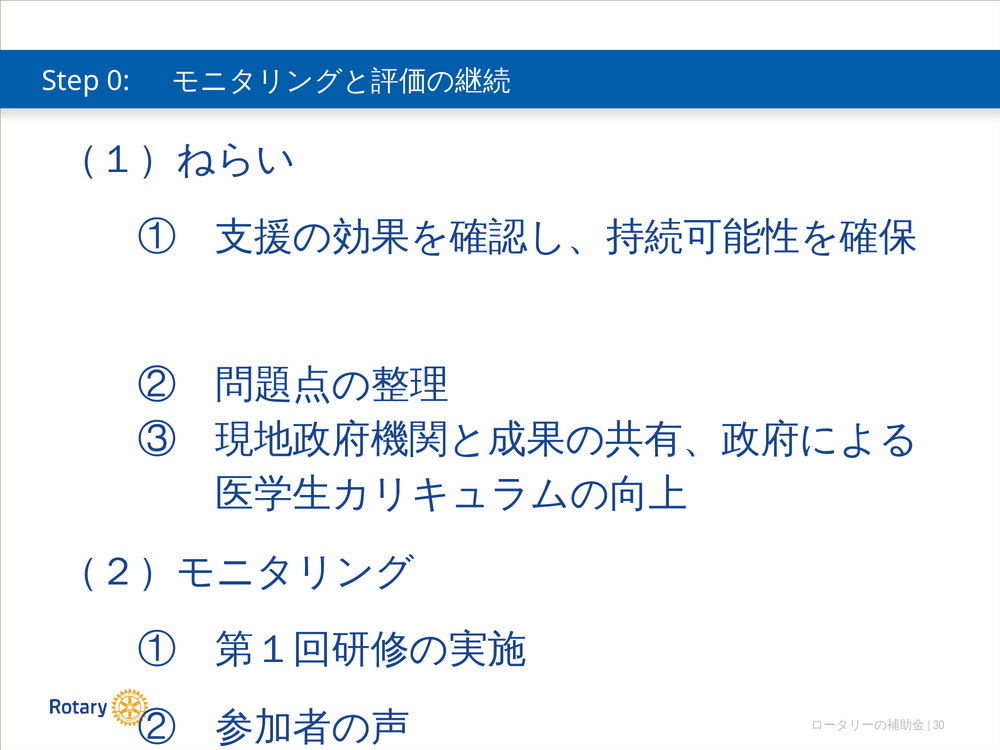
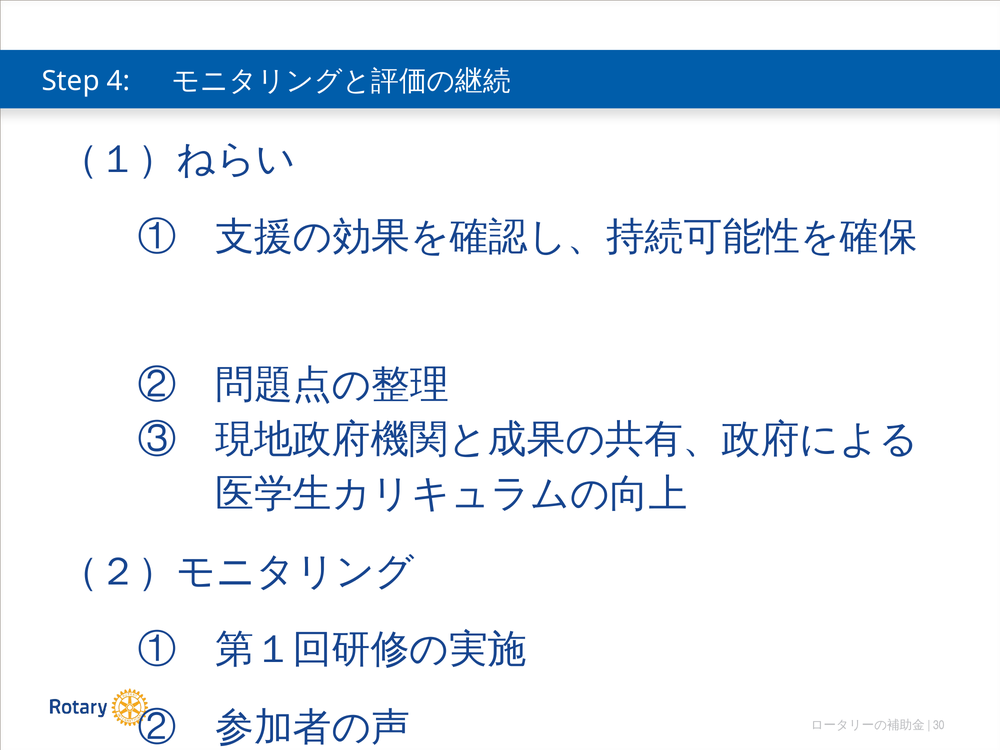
0: 0 -> 4 (119, 81)
